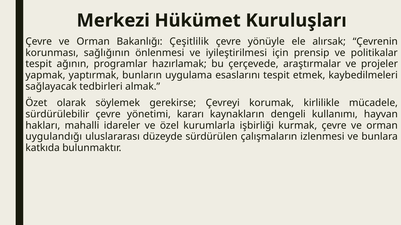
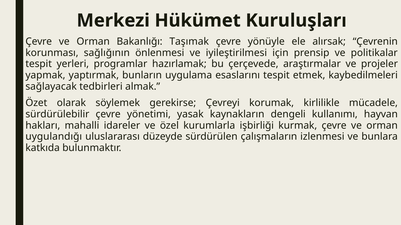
Çeşitlilik: Çeşitlilik -> Taşımak (189, 42)
ağının: ağının -> yerleri (73, 64)
kararı: kararı -> yasak (190, 114)
